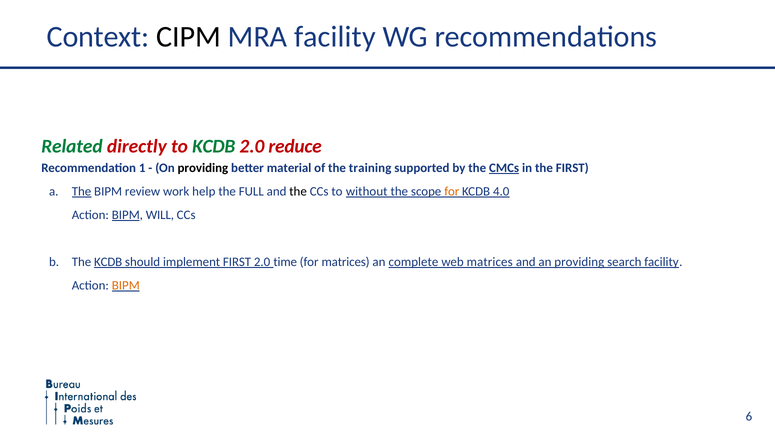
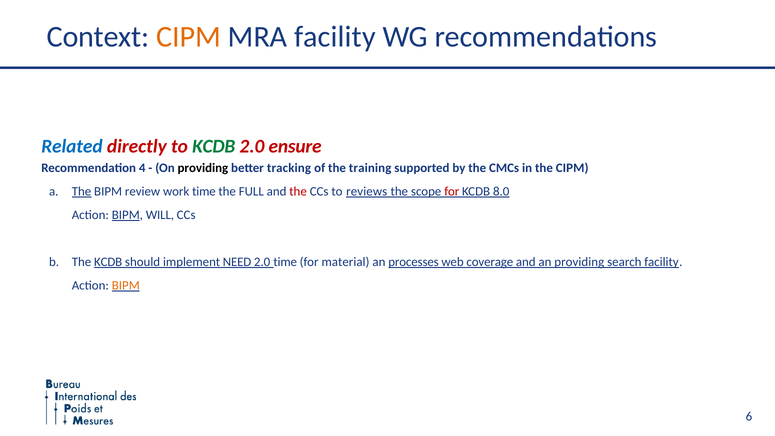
CIPM colour: black -> orange (189, 37)
Related colour: green -> blue (72, 146)
reduce: reduce -> ensure (295, 146)
1: 1 -> 4 (142, 168)
material: material -> tracking (289, 168)
CMCs underline: present -> none (504, 168)
the FIRST: FIRST -> CIPM (572, 168)
work help: help -> time (204, 191)
the colour: black -> red (298, 191)
without: without -> reviews (367, 191)
for colour: orange -> red (452, 191)
4.0: 4.0 -> 8.0 (501, 191)
implement FIRST: FIRST -> NEED (237, 262)
for matrices: matrices -> material (346, 262)
complete: complete -> processes (414, 262)
web matrices: matrices -> coverage (490, 262)
